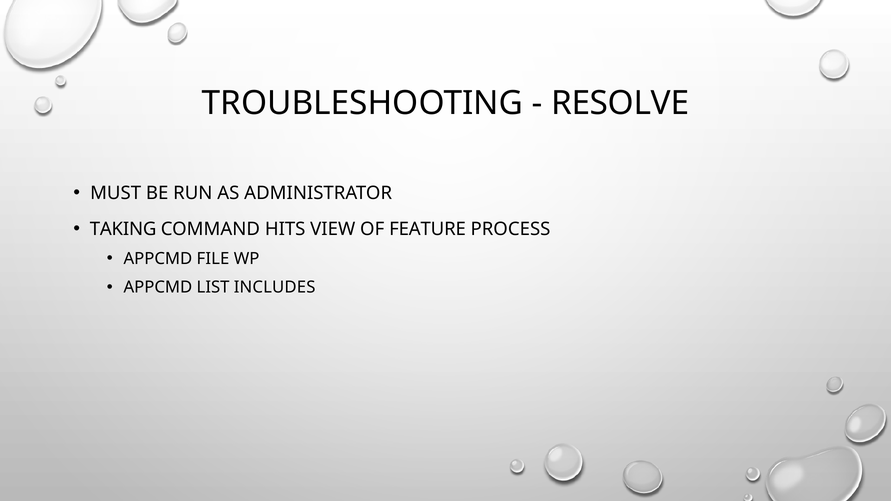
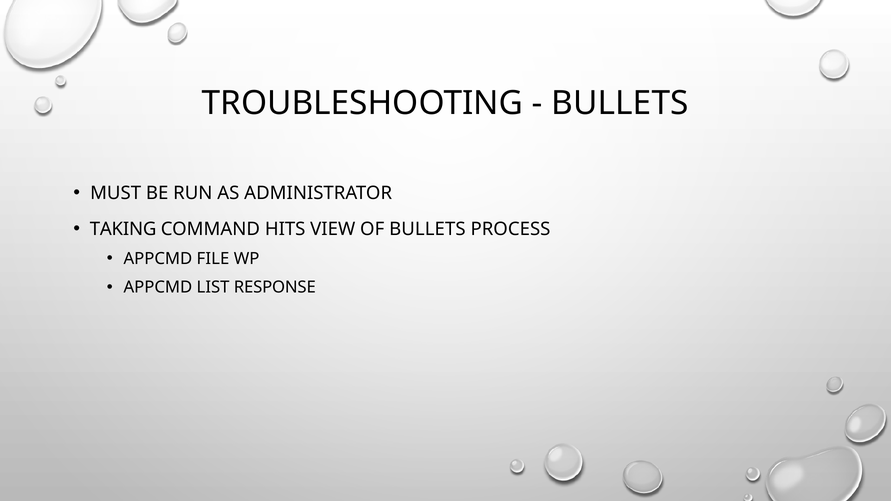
RESOLVE: RESOLVE -> BULLETS (620, 103)
OF FEATURE: FEATURE -> BULLETS (427, 229)
INCLUDES: INCLUDES -> RESPONSE (275, 288)
